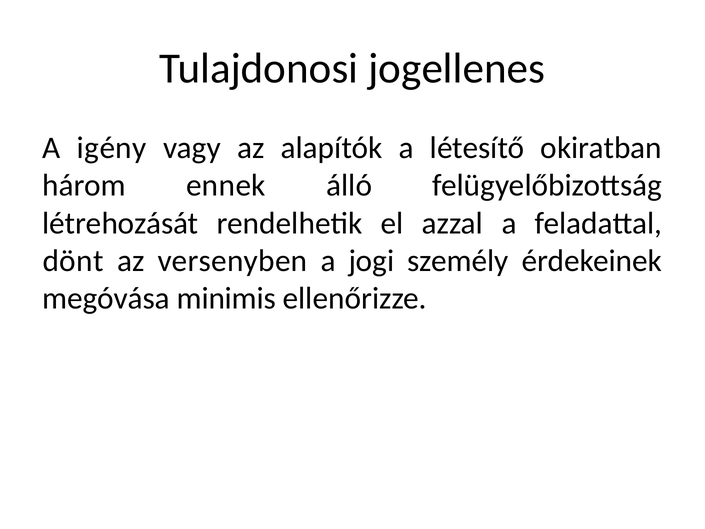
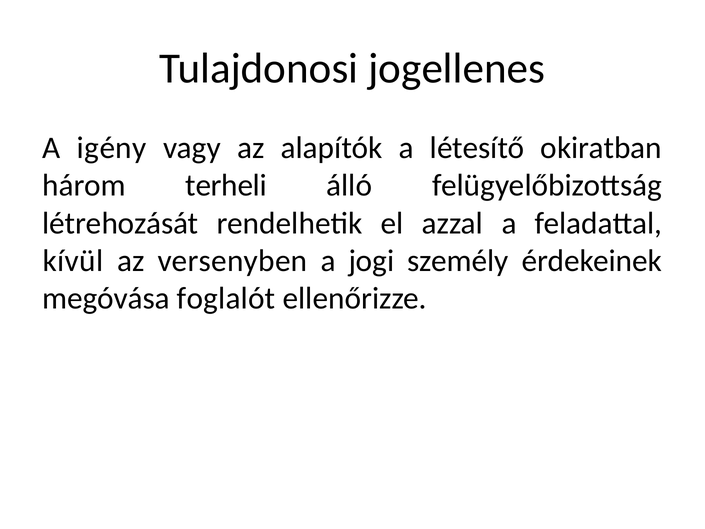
ennek: ennek -> terheli (226, 186)
dönt: dönt -> kívül (73, 261)
minimis: minimis -> foglalót (226, 298)
